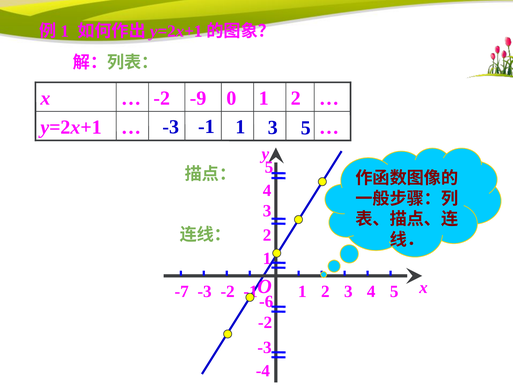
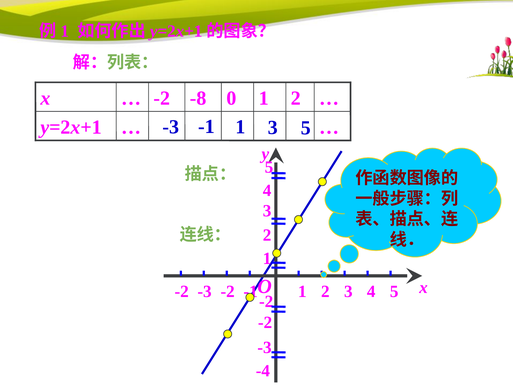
-9: -9 -> -8 (198, 98)
-7: -7 -> -2 (182, 291)
-6: -6 -> -2 (266, 301)
